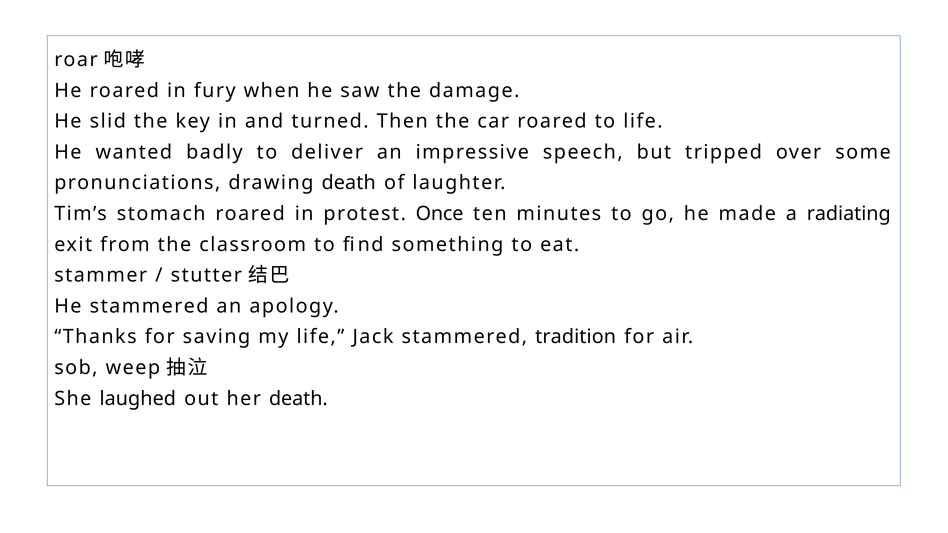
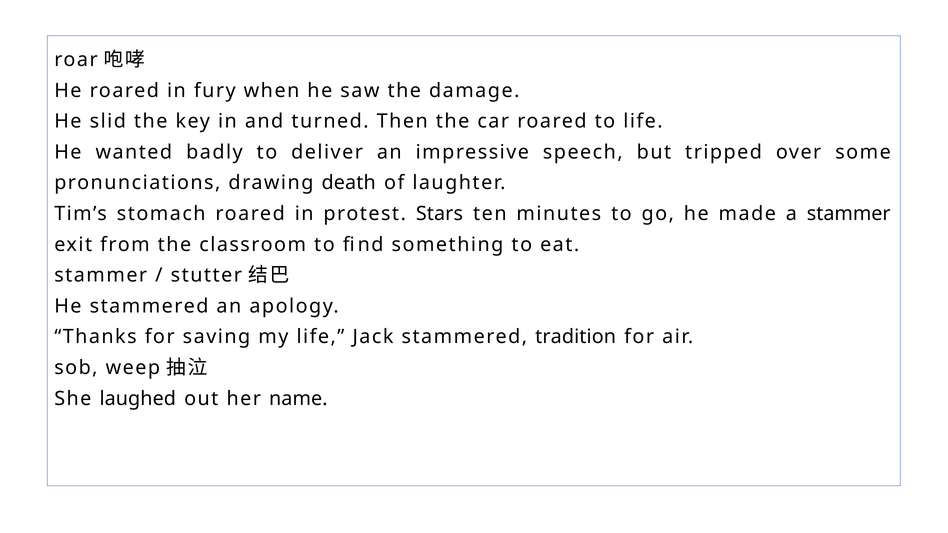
Once: Once -> Stars (439, 214)
a radiating: radiating -> stammer (849, 214)
her death: death -> name (298, 399)
